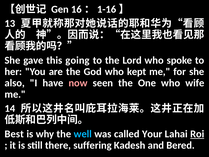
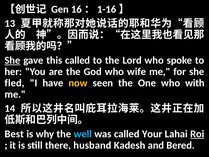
She underline: none -> present (12, 60)
this going: going -> called (78, 60)
kept: kept -> wife (137, 72)
also: also -> fled (15, 83)
now colour: pink -> yellow (78, 83)
wife: wife -> with (195, 83)
suffering: suffering -> husband (92, 145)
